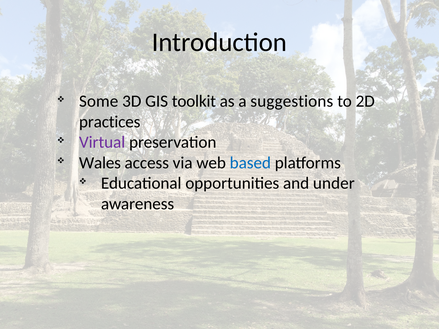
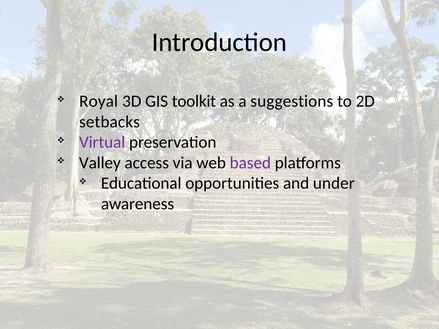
Some: Some -> Royal (99, 101)
practices: practices -> setbacks (110, 122)
Wales: Wales -> Valley (100, 163)
based colour: blue -> purple (250, 163)
